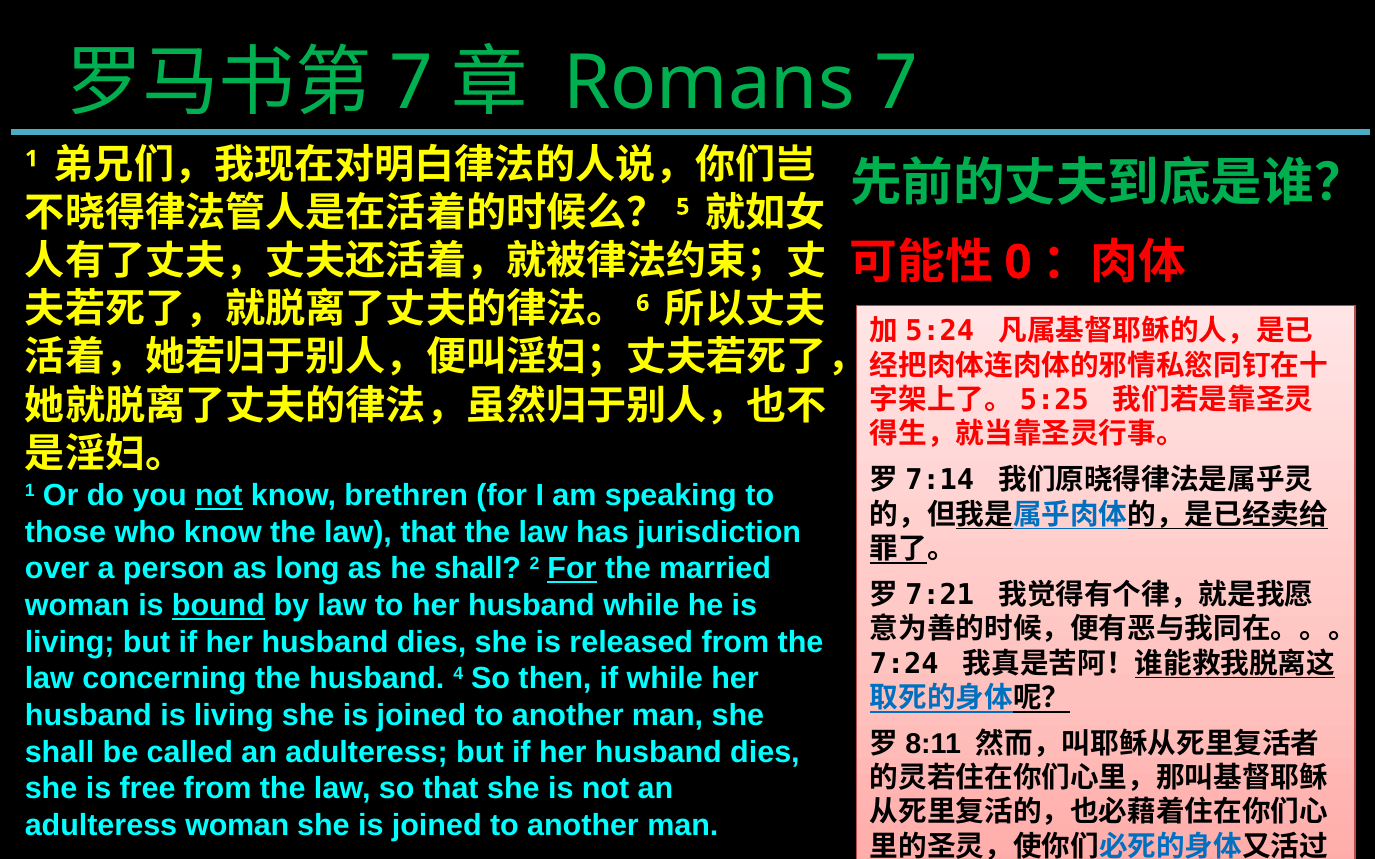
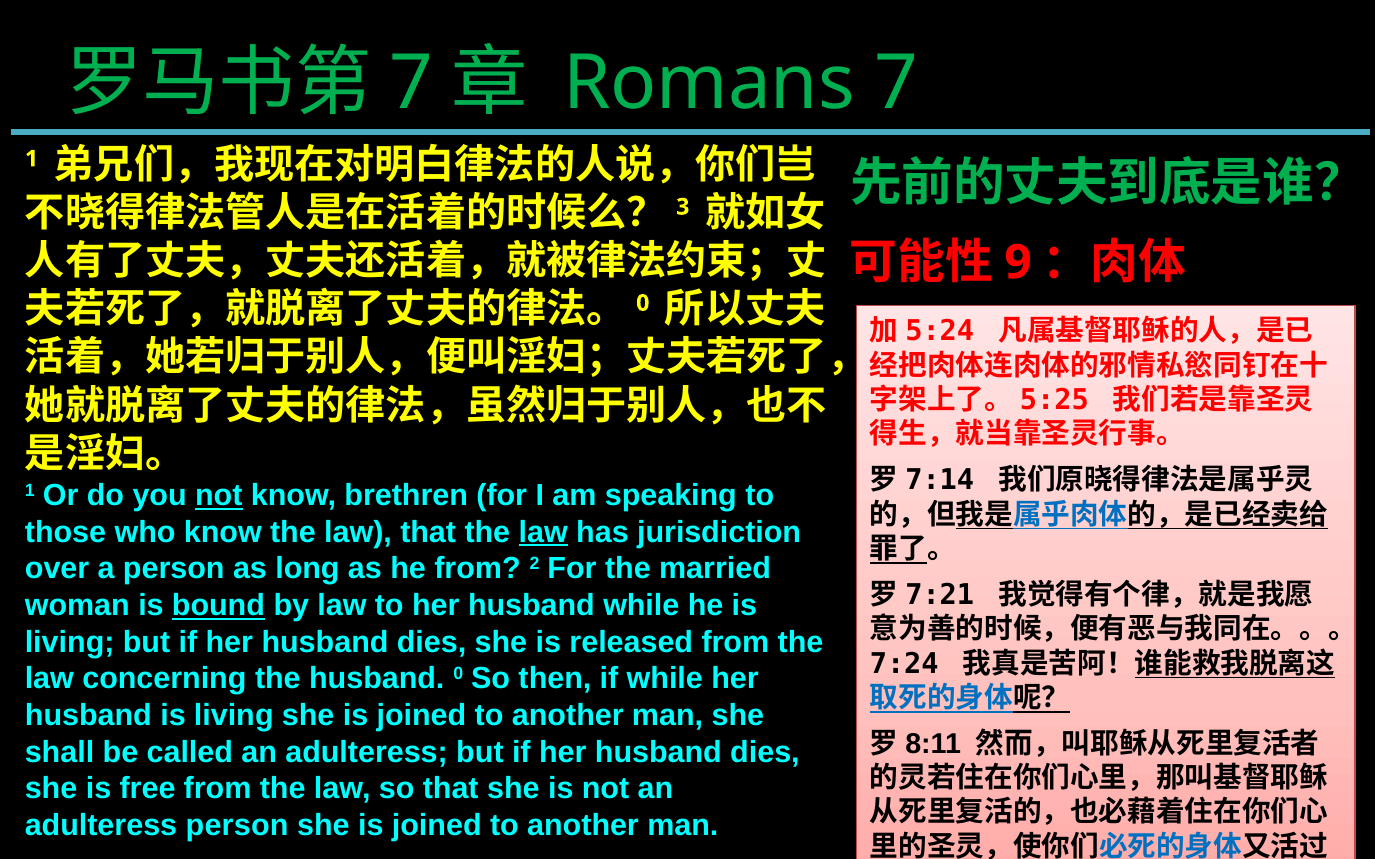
5: 5 -> 3 (683, 207)
0: 0 -> 9 (1018, 262)
6: 6 -> 0 (643, 303)
law underline: none -> present (543, 532)
he shall: shall -> from (477, 569)
For underline: present -> none (572, 569)
husband 4: 4 -> 0 (458, 674)
adulteress woman: woman -> person (237, 826)
